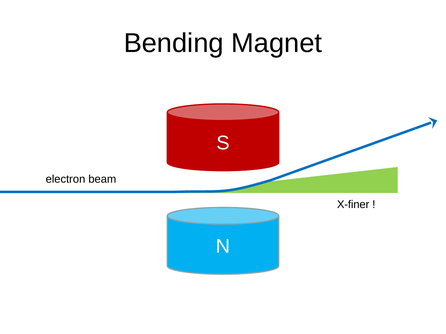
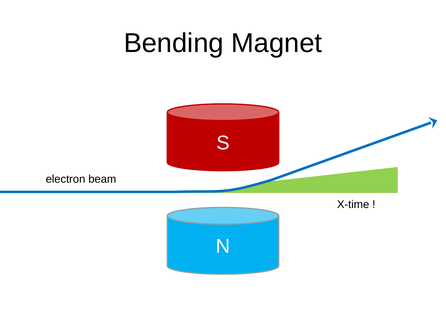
X-finer: X-finer -> X-time (353, 205)
